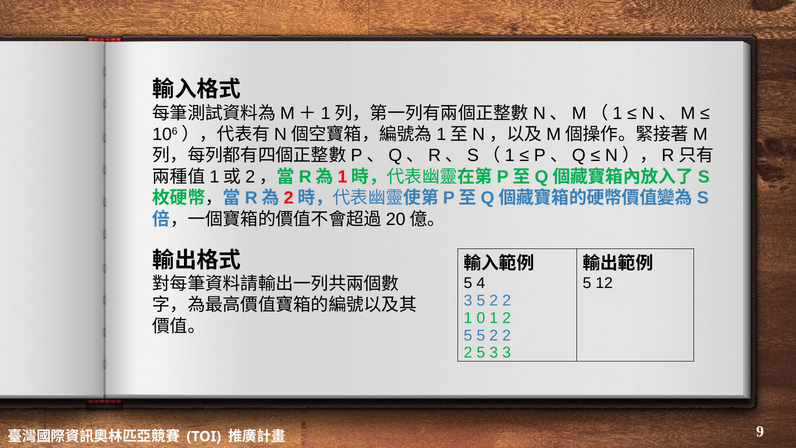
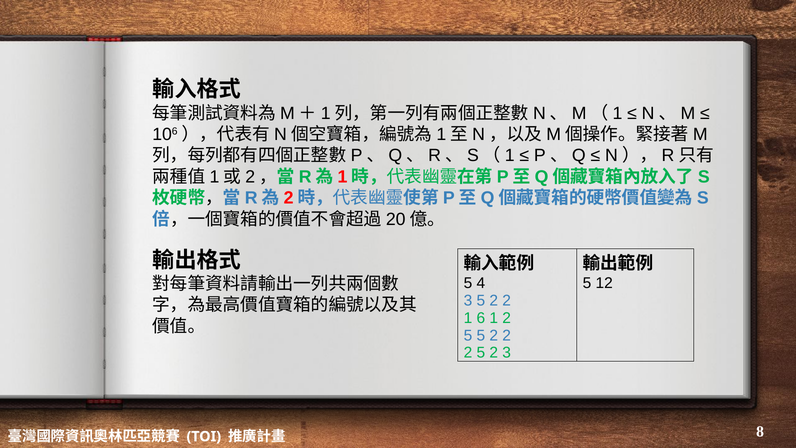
0: 0 -> 6 (481, 318)
2 5 3: 3 -> 2 (494, 353)
9: 9 -> 8 (760, 432)
